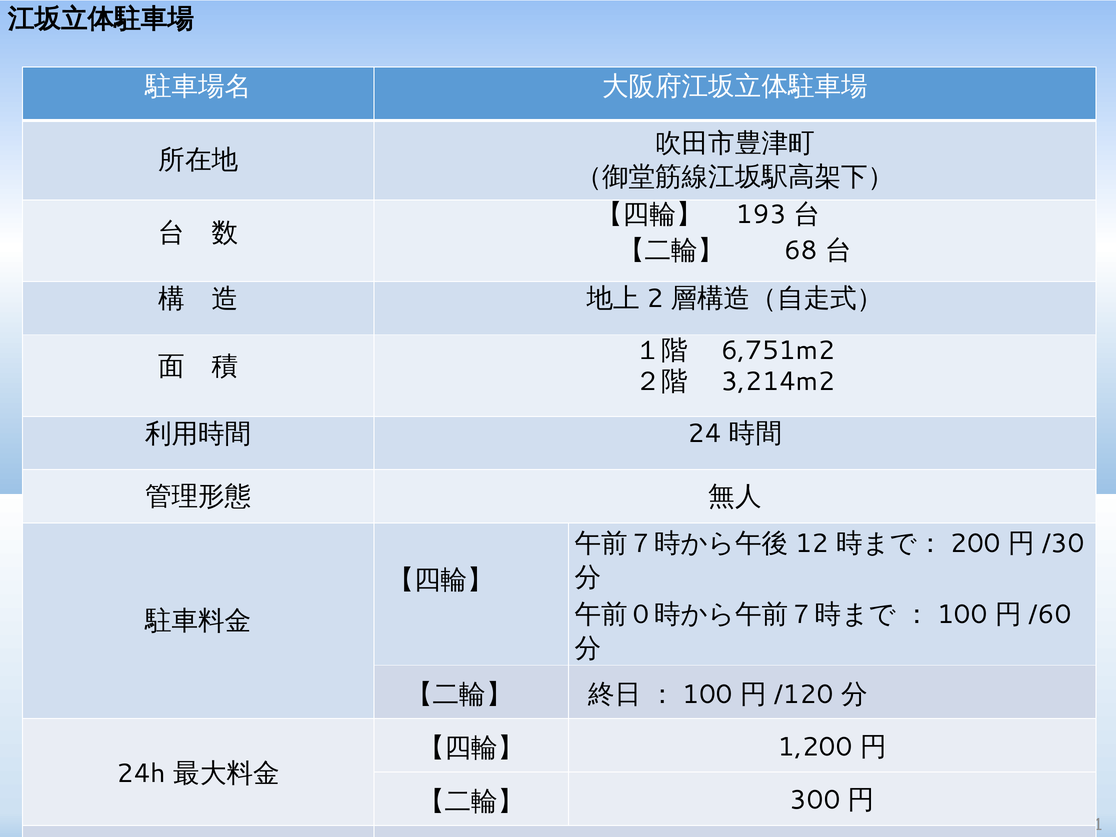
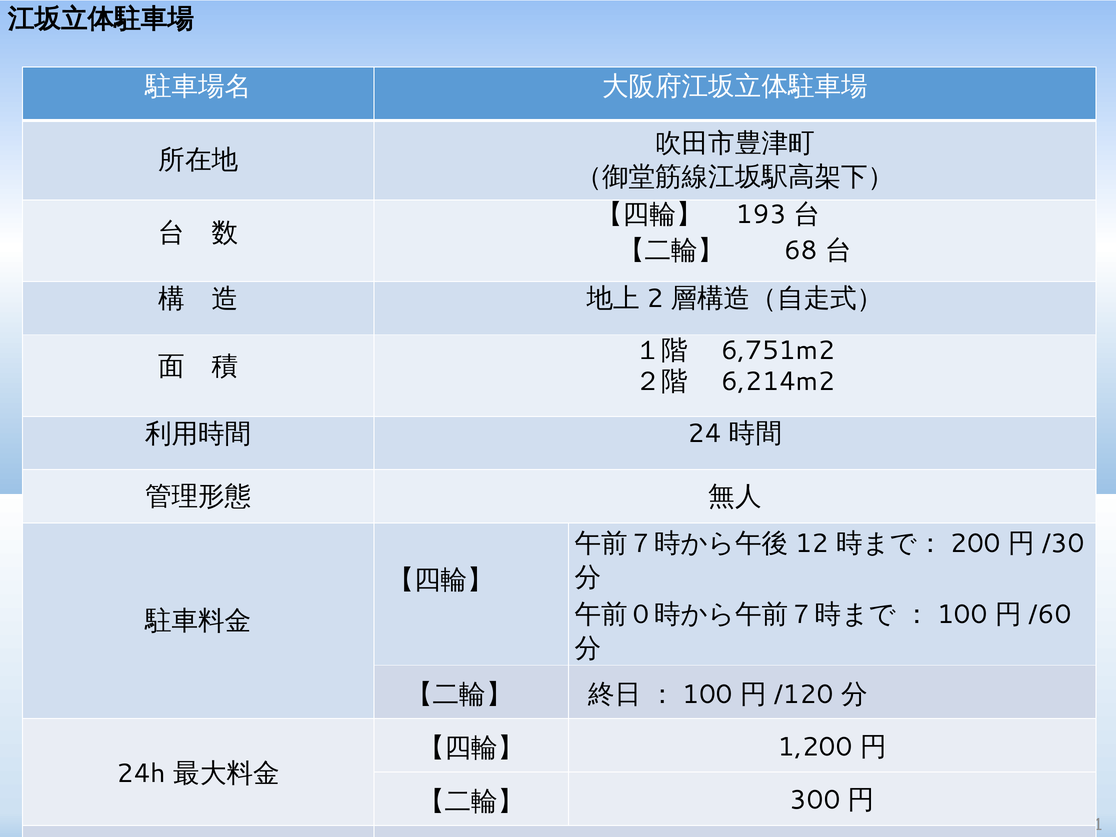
3,214m2: 3,214m2 -> 6,214m2 (778, 382)
